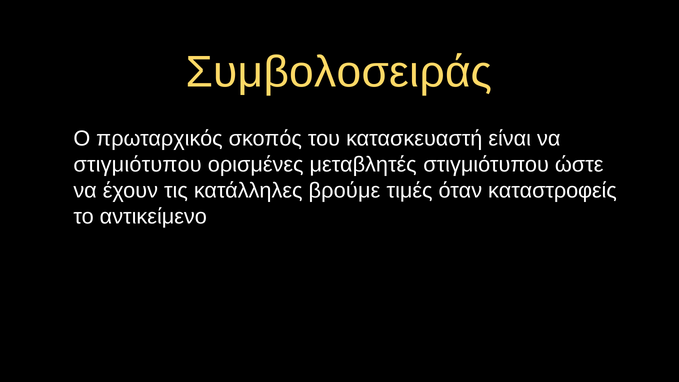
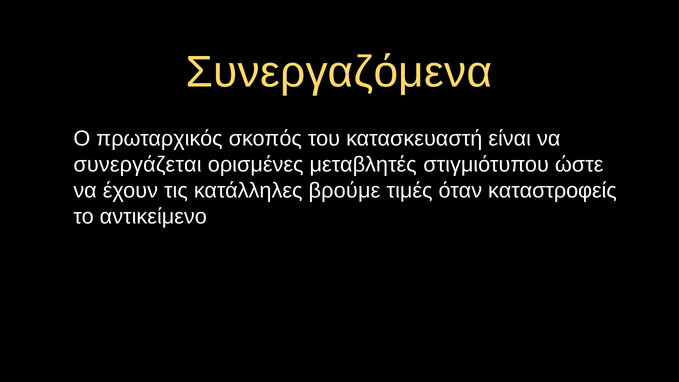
Συμβολοσειράς: Συμβολοσειράς -> Συνεργαζόμενα (339, 72)
στιγμιότυπου: στιγμιότυπου -> συνεργάζεται (138, 164)
